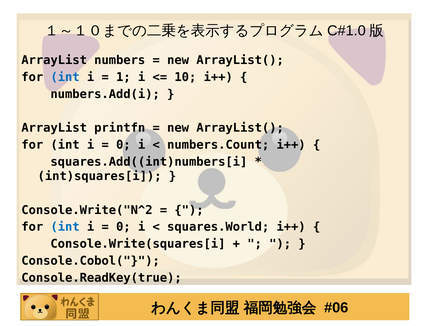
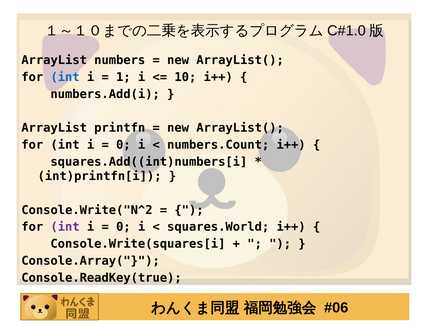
int)squares[i: int)squares[i -> int)printfn[i (100, 176)
int colour: blue -> purple (65, 227)
Console.Cobol(: Console.Cobol( -> Console.Array( (91, 261)
